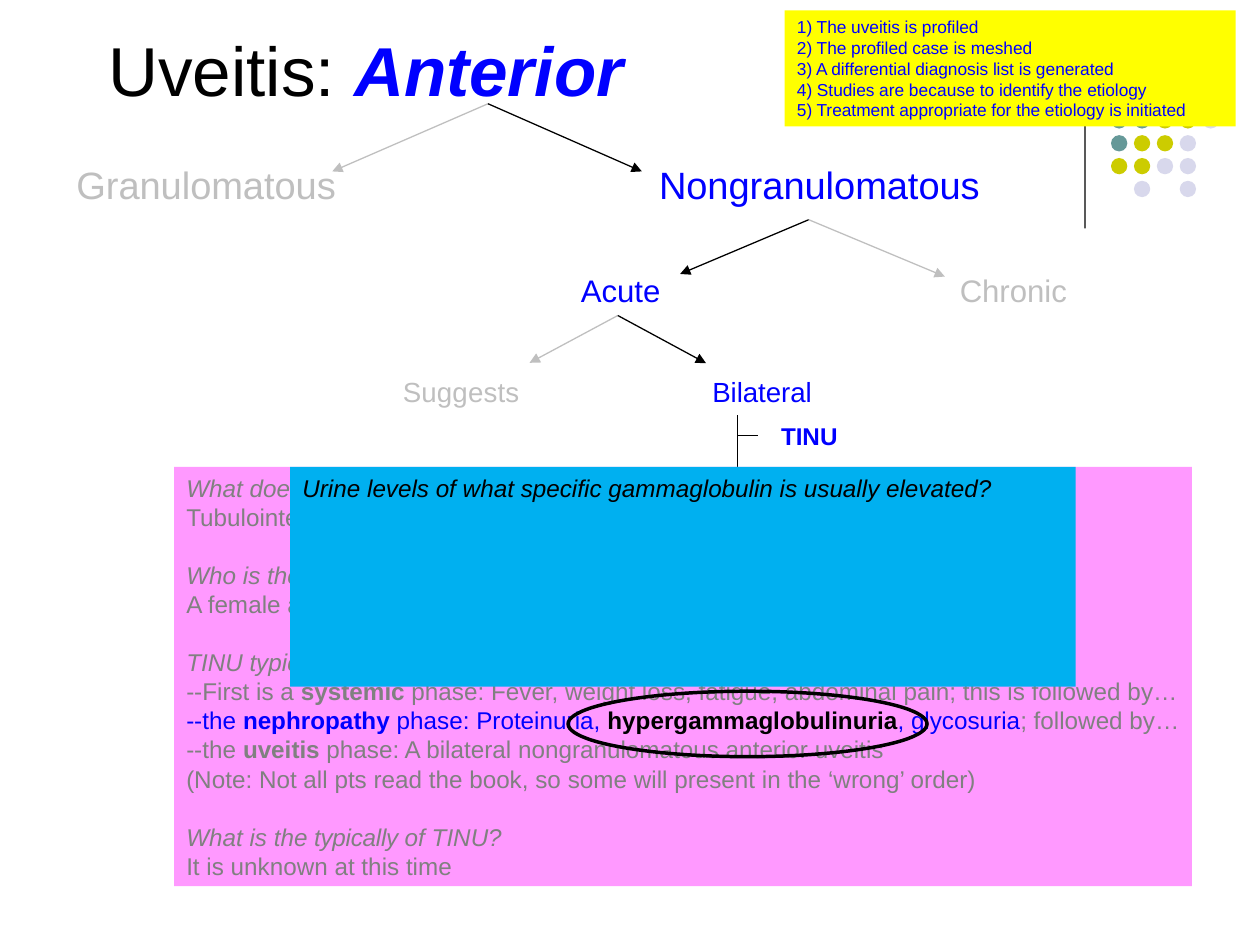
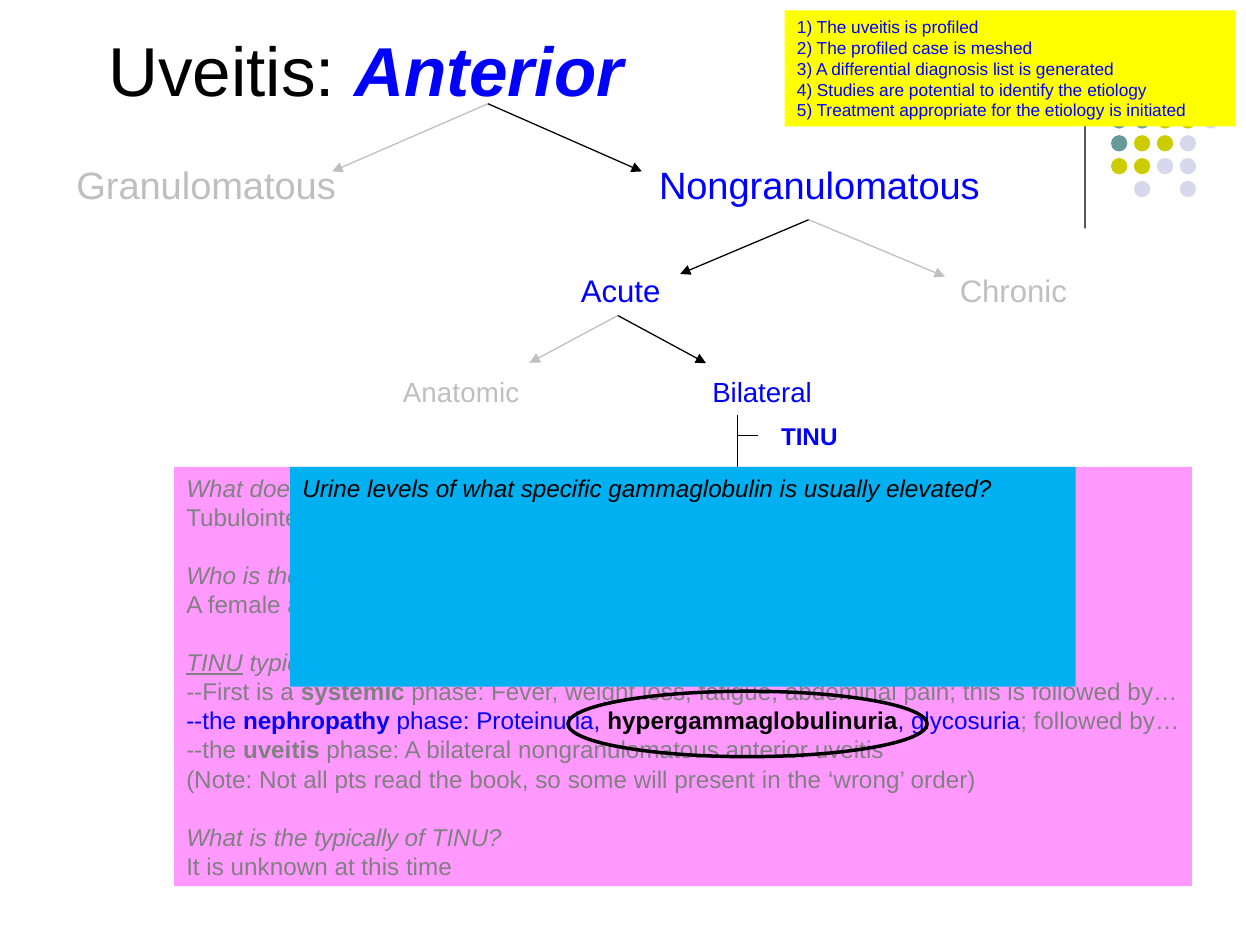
are because: because -> potential (942, 90)
Suggests: Suggests -> Anatomic (461, 394)
TINU underline: none -> present (215, 664)
